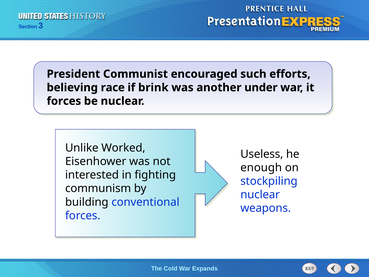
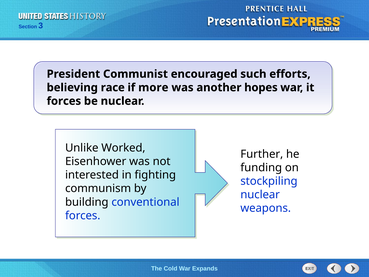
brink: brink -> more (153, 87)
under: under -> hopes (261, 87)
Useless: Useless -> Further (262, 154)
enough: enough -> funding (261, 167)
